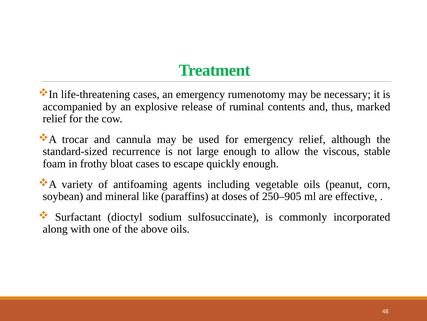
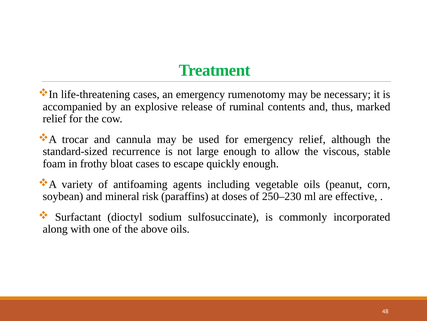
like: like -> risk (150, 196)
250–905: 250–905 -> 250–230 (282, 196)
